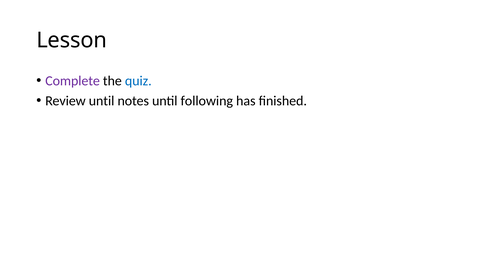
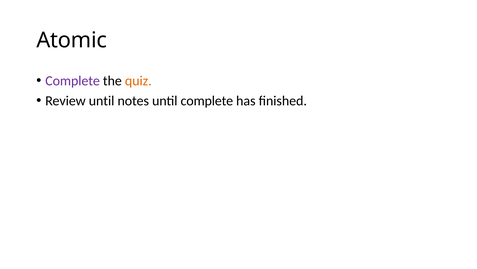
Lesson: Lesson -> Atomic (72, 40)
quiz colour: blue -> orange (138, 81)
until following: following -> complete (207, 101)
